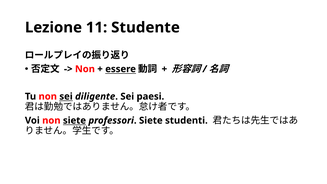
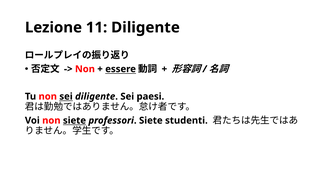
11 Studente: Studente -> Diligente (145, 27)
